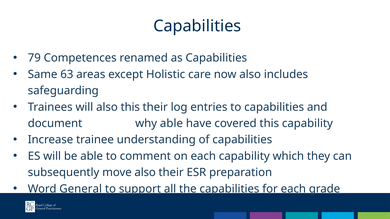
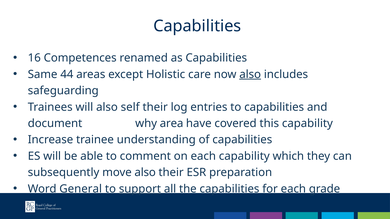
79: 79 -> 16 (34, 58)
63: 63 -> 44 (67, 74)
also underline: none -> present (250, 74)
also this: this -> self (130, 107)
why able: able -> area (172, 124)
